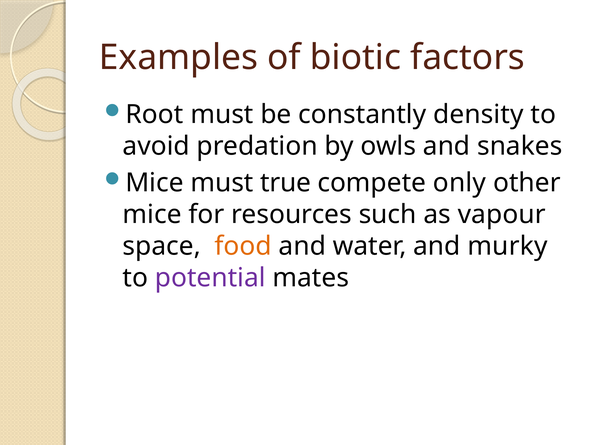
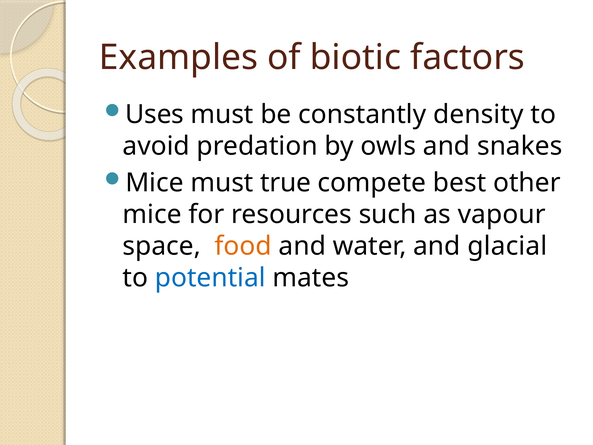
Root: Root -> Uses (155, 115)
only: only -> best (460, 183)
murky: murky -> glacial (507, 246)
potential colour: purple -> blue (210, 278)
